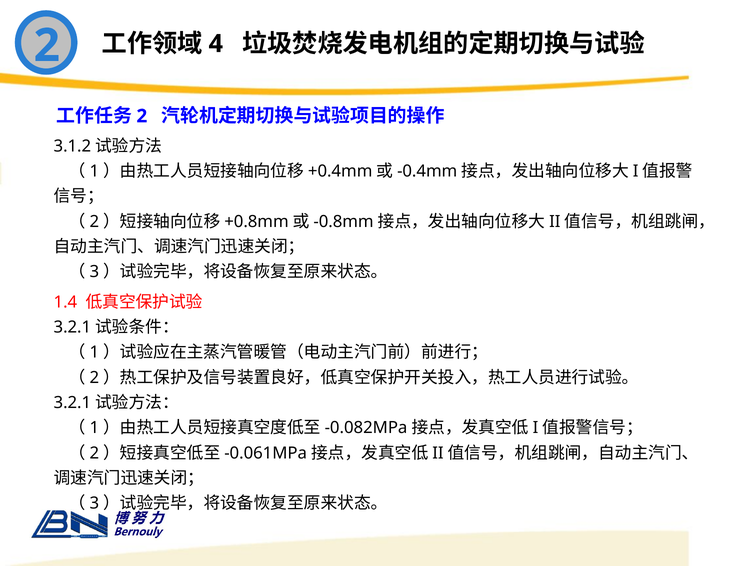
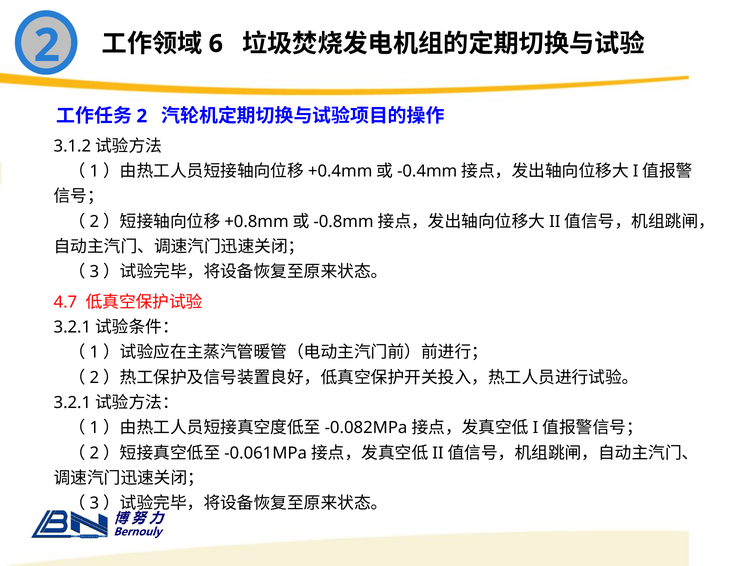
4: 4 -> 6 (216, 44)
1.4: 1.4 -> 4.7 (65, 302)
